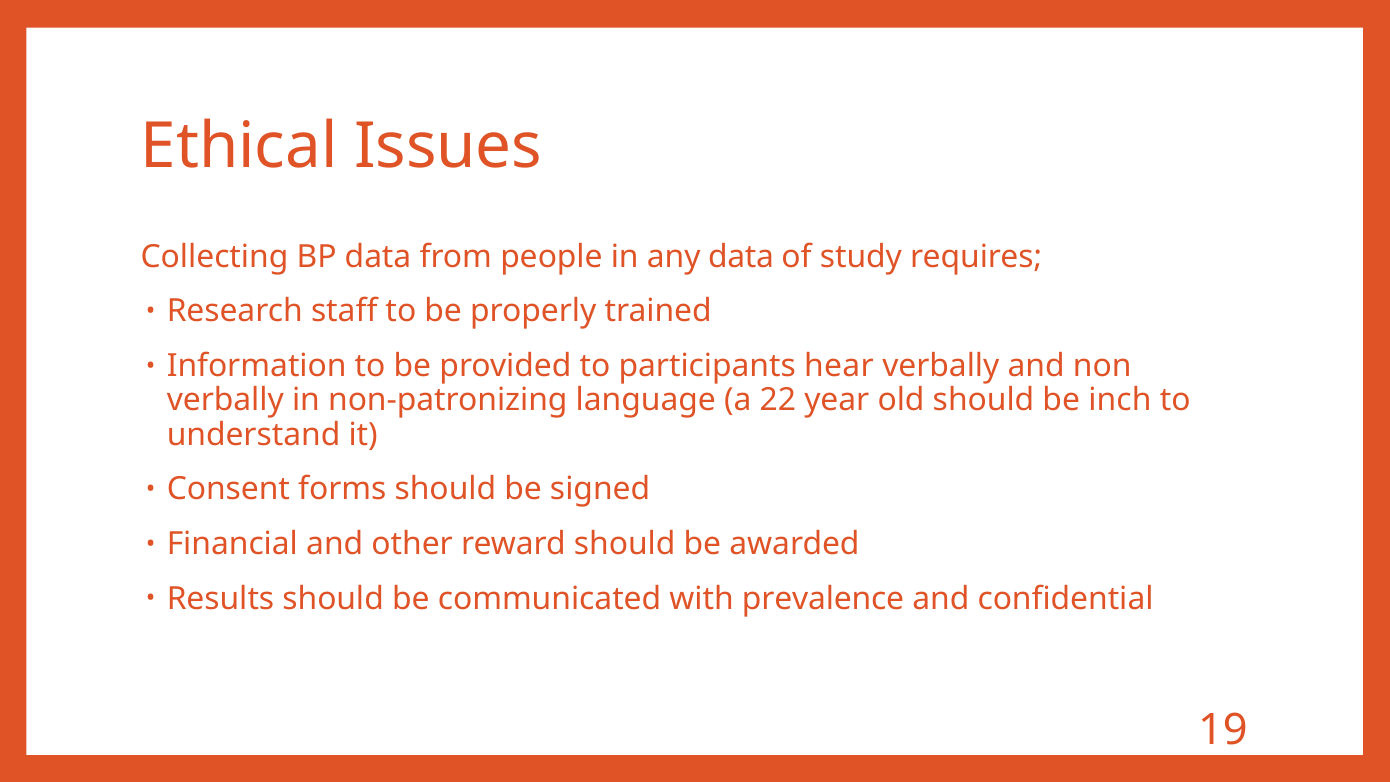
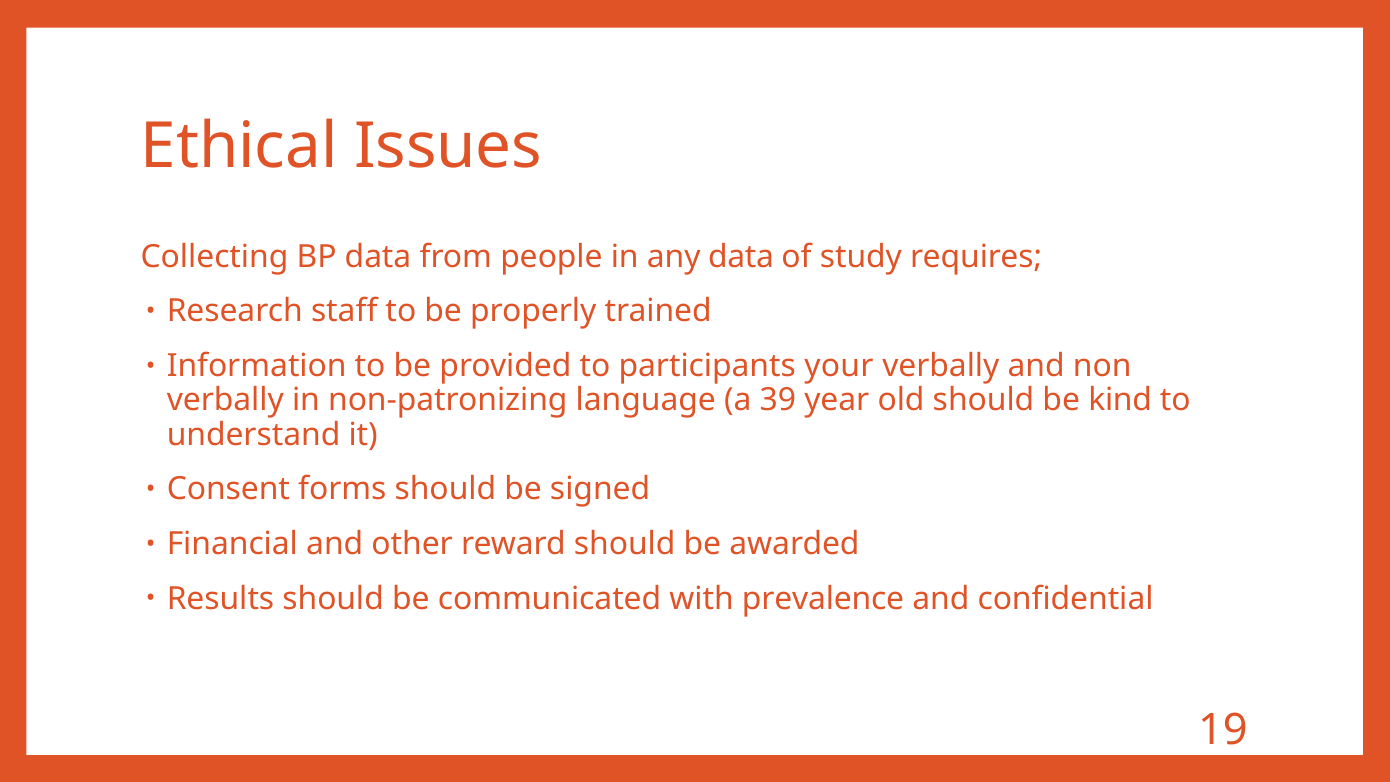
hear: hear -> your (839, 366)
22: 22 -> 39 (778, 400)
inch: inch -> kind (1120, 400)
